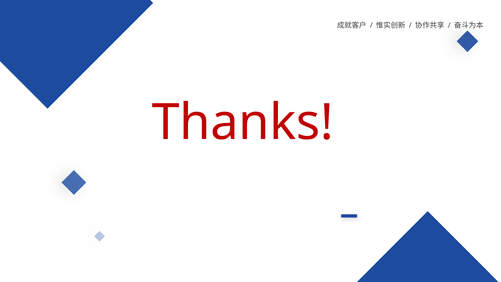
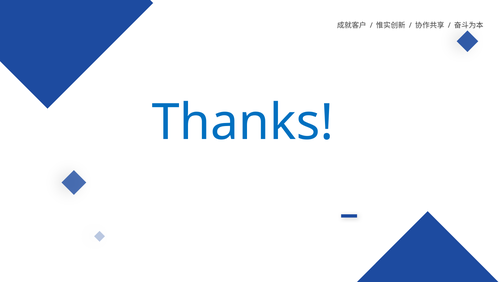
Thanks colour: red -> blue (243, 122)
